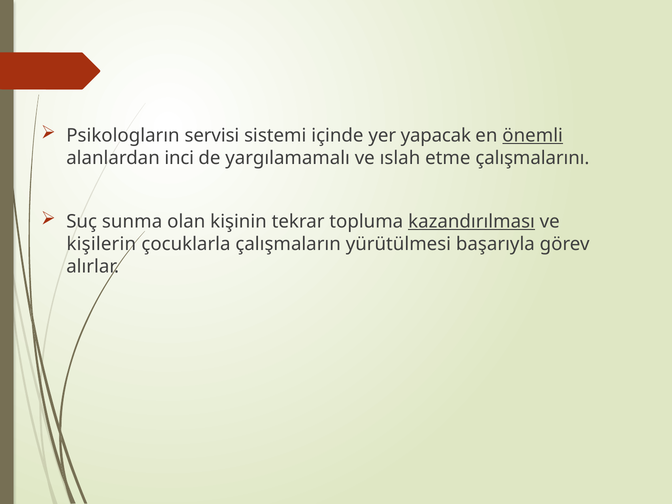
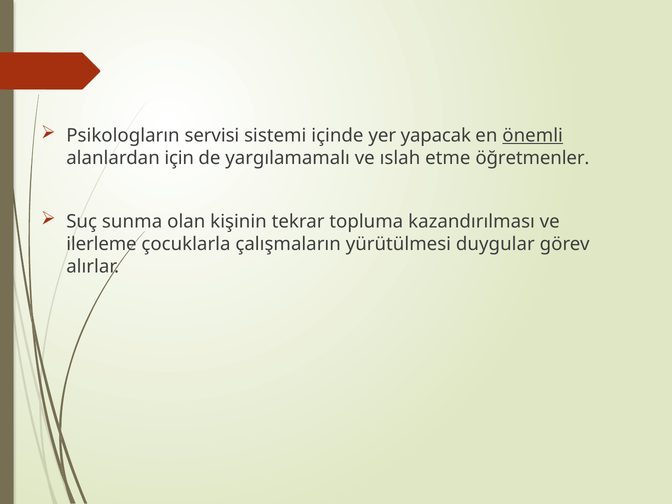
inci: inci -> için (179, 158)
çalışmalarını: çalışmalarını -> öğretmenler (532, 158)
kazandırılması underline: present -> none (472, 222)
kişilerin: kişilerin -> ilerleme (101, 244)
başarıyla: başarıyla -> duygular (495, 244)
